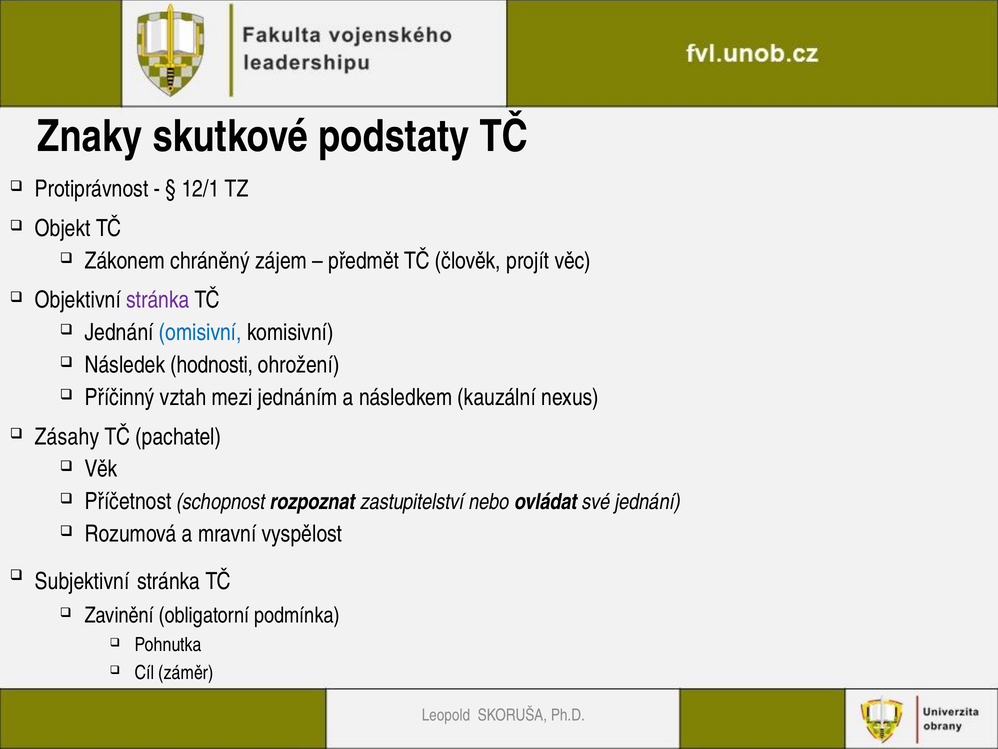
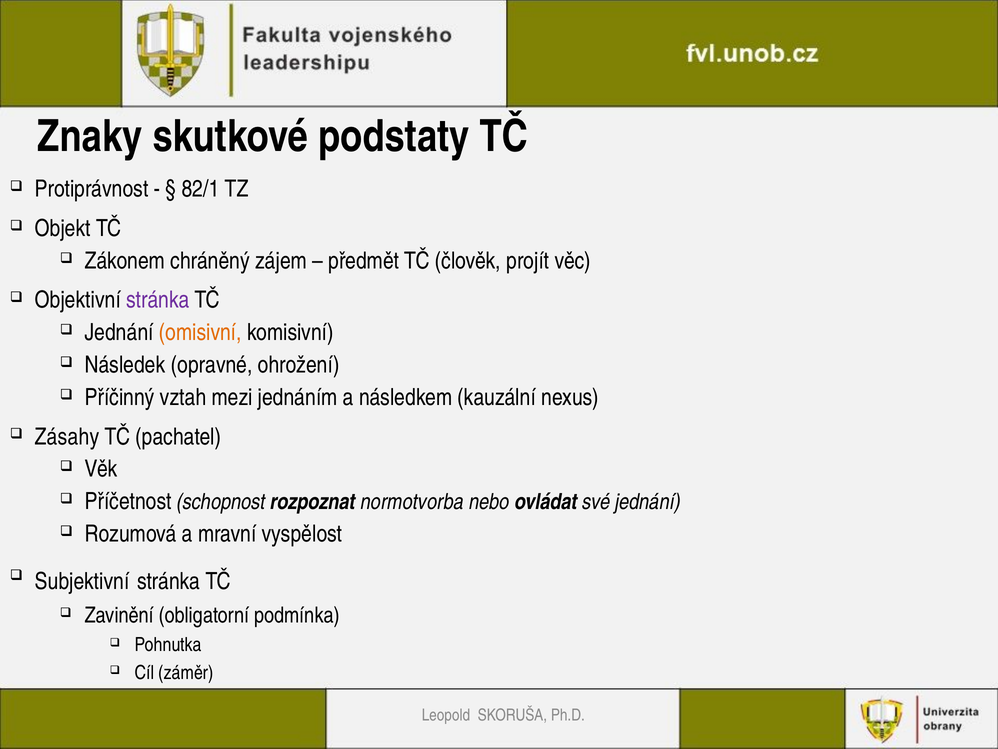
12/1: 12/1 -> 82/1 (200, 189)
omisivní colour: blue -> orange (200, 332)
hodnosti: hodnosti -> opravné (212, 365)
zastupitelství: zastupitelství -> normotvorba (412, 502)
